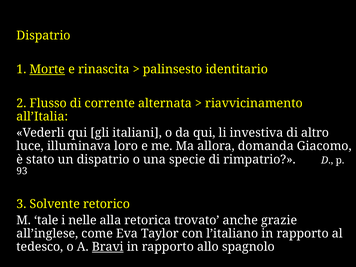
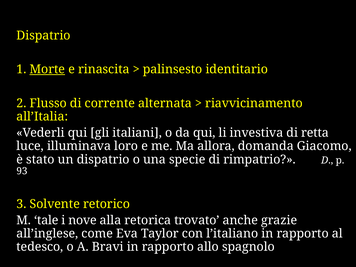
altro: altro -> retta (315, 133)
nelle: nelle -> nove (83, 220)
Bravi underline: present -> none (108, 247)
